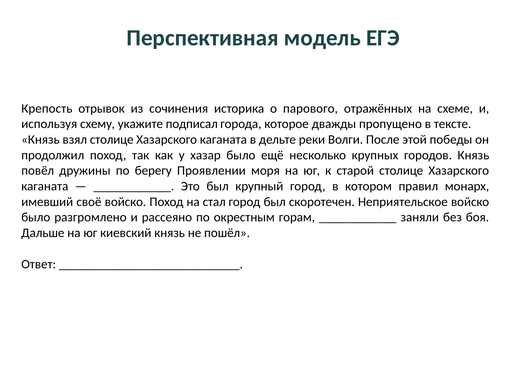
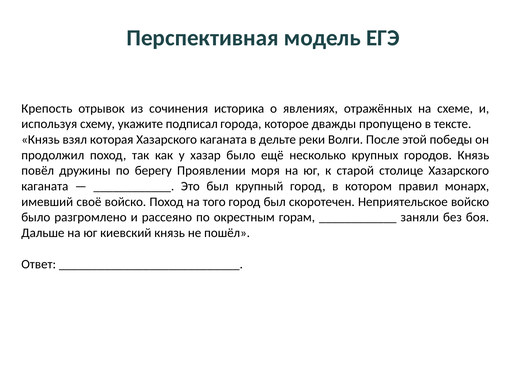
парового: парового -> явлениях (310, 109)
взял столице: столице -> которая (112, 140)
стал: стал -> того (214, 202)
